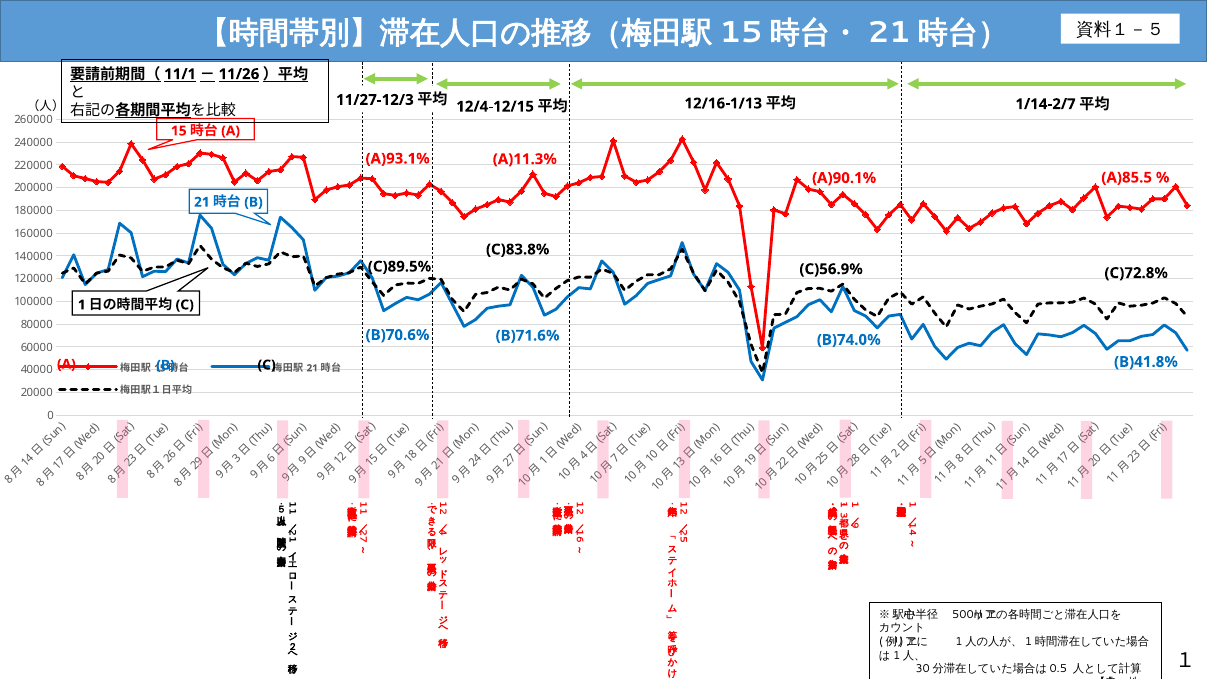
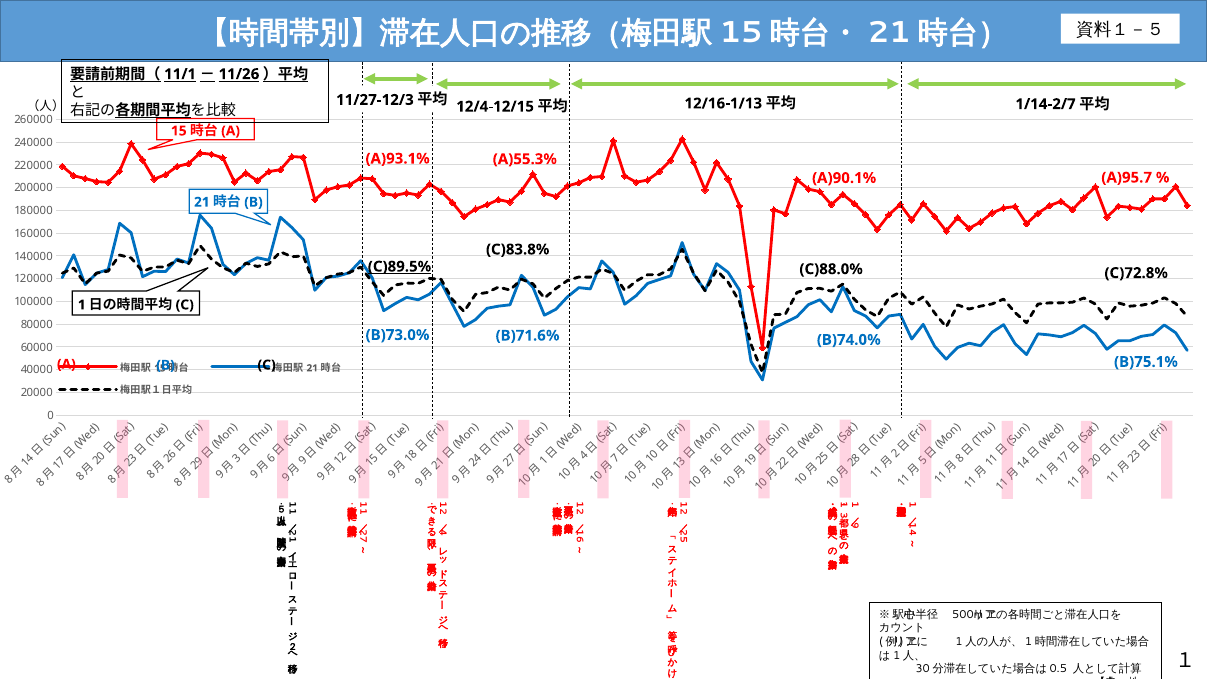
A)11.3%: A)11.3% -> A)55.3% (525, 159)
A)85.5: A)85.5 -> A)95.7 (1127, 178)
C)89.5% underline: none -> present (399, 267)
C)56.9%: C)56.9% -> C)88.0% (831, 269)
B)70.6%: B)70.6% -> B)73.0% (398, 335)
B)41.8%: B)41.8% -> B)75.1% (1146, 362)
